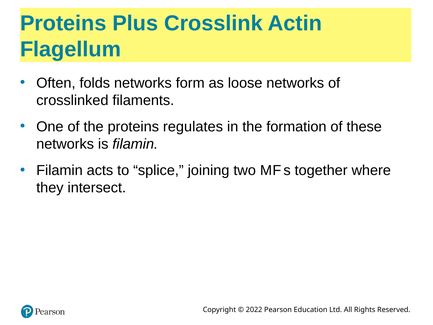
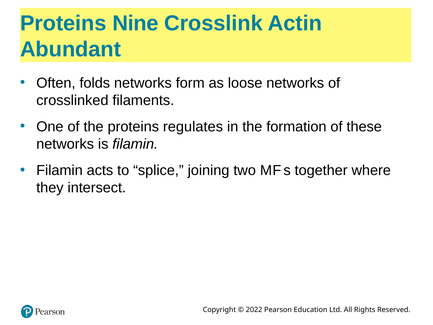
Plus: Plus -> Nine (135, 23)
Flagellum: Flagellum -> Abundant (70, 49)
